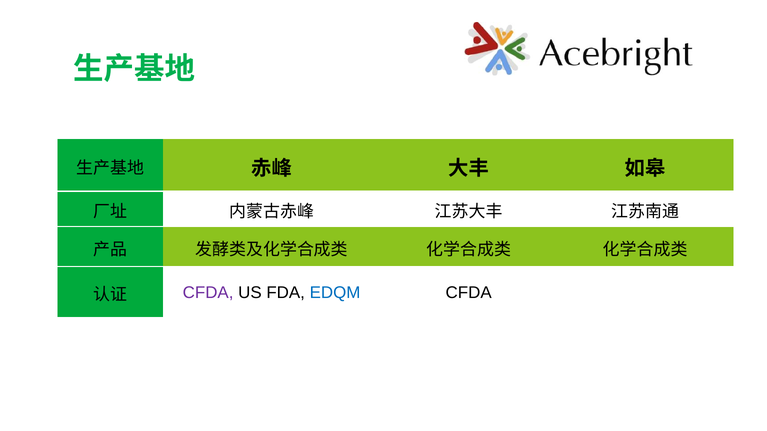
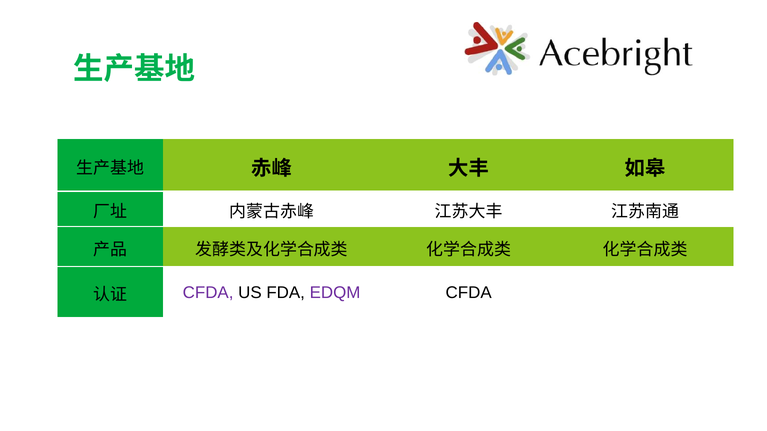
EDQM colour: blue -> purple (335, 293)
